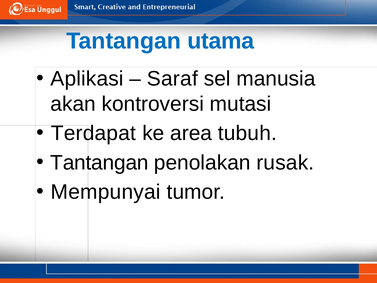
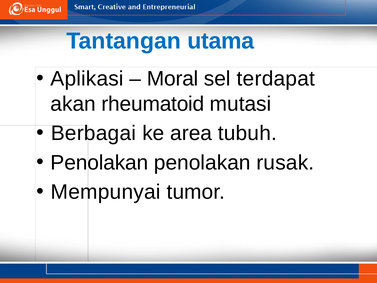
Saraf: Saraf -> Moral (173, 79)
manusia: manusia -> terdapat (276, 79)
kontroversi: kontroversi -> rheumatoid (153, 104)
Terdapat: Terdapat -> Berbagai (93, 133)
Tantangan: Tantangan -> Penolakan (99, 163)
